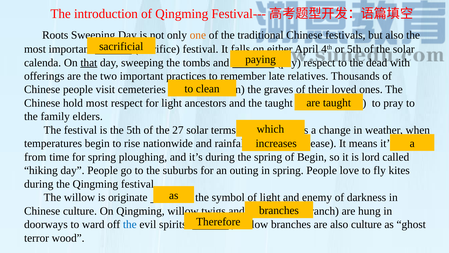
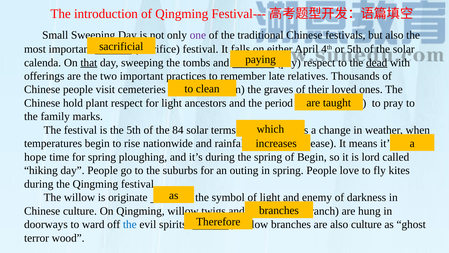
Roots: Roots -> Small (55, 35)
one colour: orange -> purple (198, 35)
dead underline: none -> present (377, 63)
hold most: most -> plant (97, 103)
the taught: taught -> period (279, 103)
family elders: elders -> marks (88, 116)
27: 27 -> 84 (178, 130)
from: from -> hope (35, 157)
